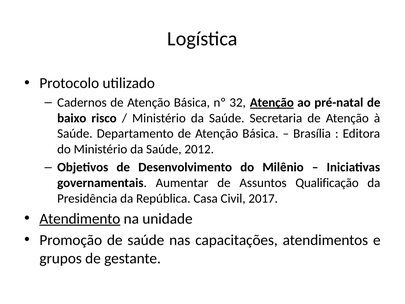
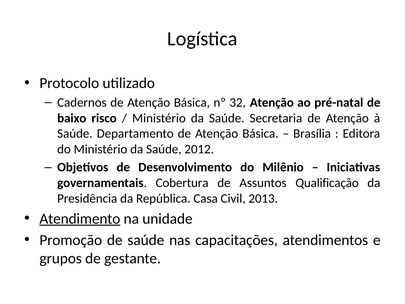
Atenção underline: present -> none (272, 102)
Aumentar: Aumentar -> Cobertura (182, 183)
2017: 2017 -> 2013 (263, 198)
